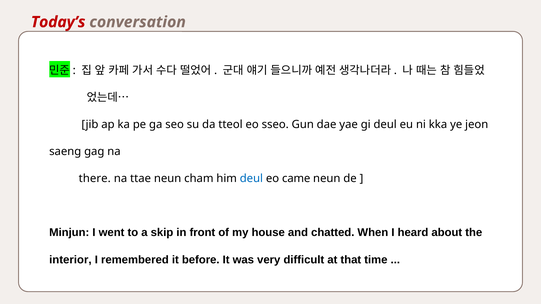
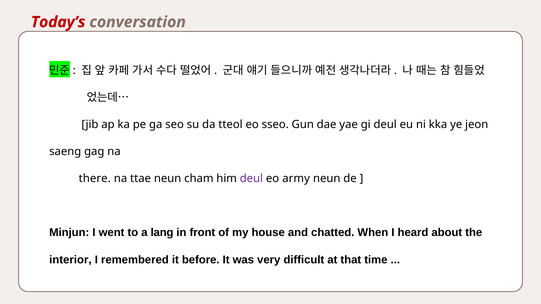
deul colour: blue -> purple (251, 179)
came: came -> army (296, 179)
skip: skip -> lang (162, 233)
